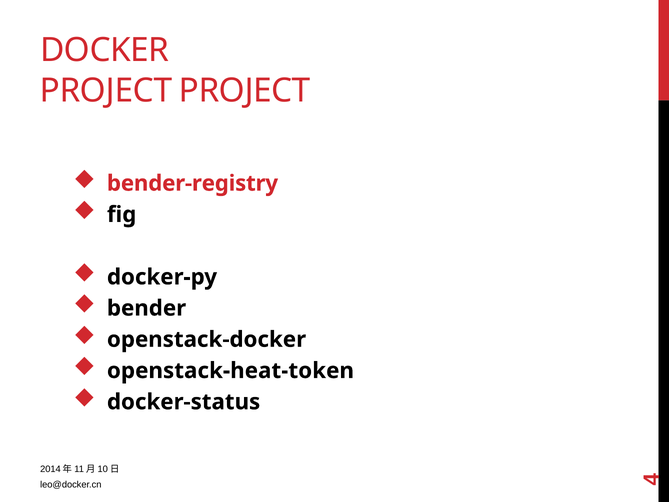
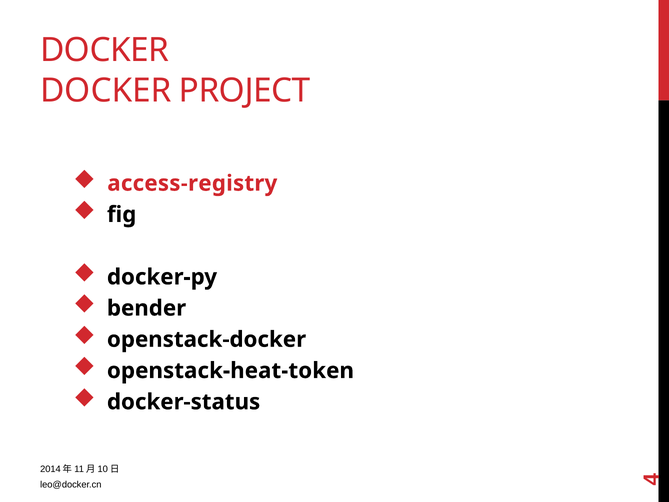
PROJECT: PROJECT -> DOCKER (106, 90)
bender-registry: bender-registry -> access-registry (192, 183)
